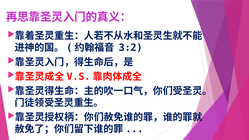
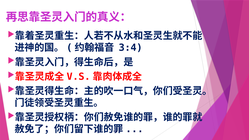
3:2: 3:2 -> 3:4 (131, 48)
